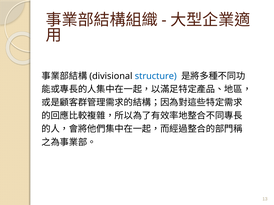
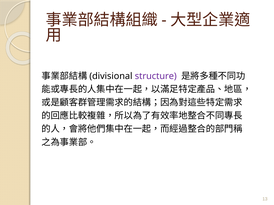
structure colour: blue -> purple (156, 76)
